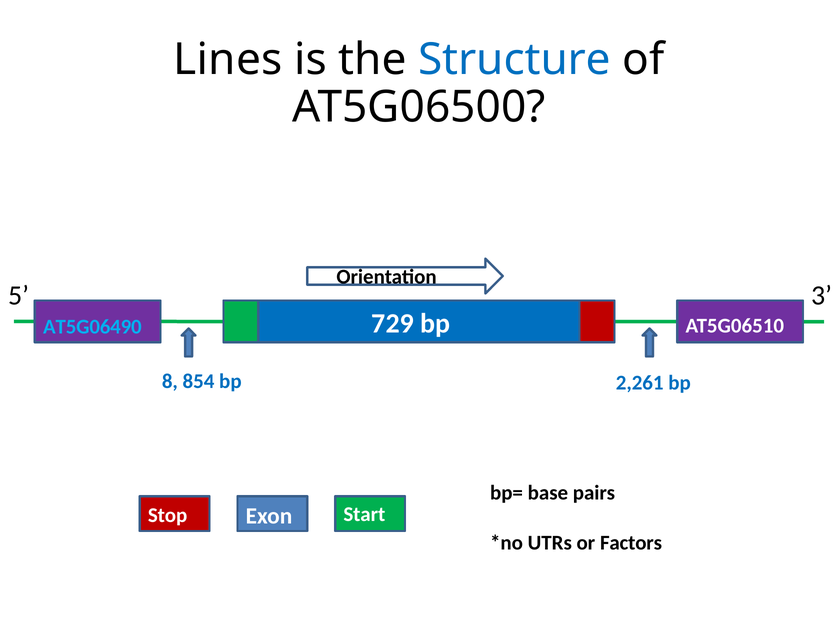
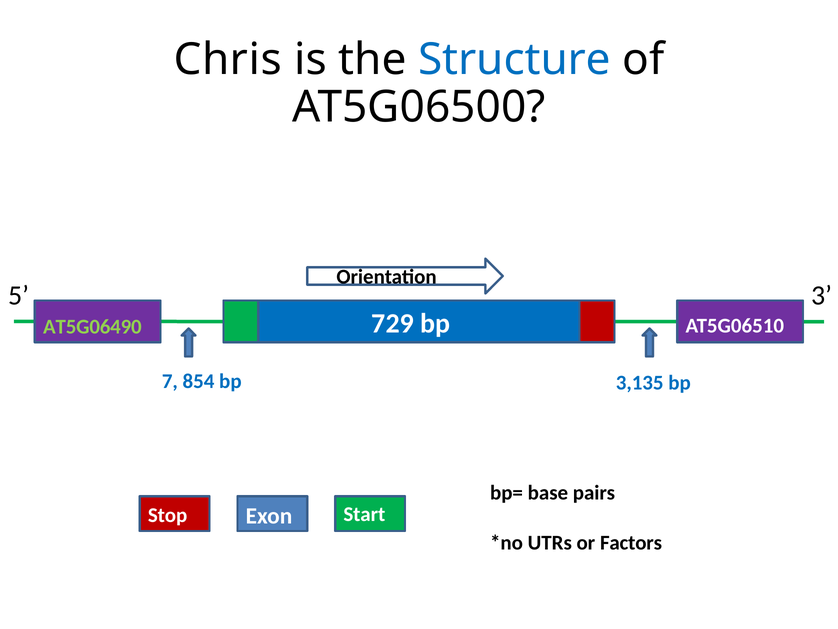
Lines: Lines -> Chris (228, 59)
AT5G06490 colour: light blue -> light green (92, 326)
8: 8 -> 7 (170, 381)
2,261: 2,261 -> 3,135 (640, 382)
